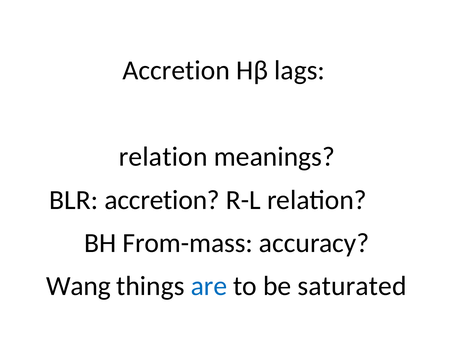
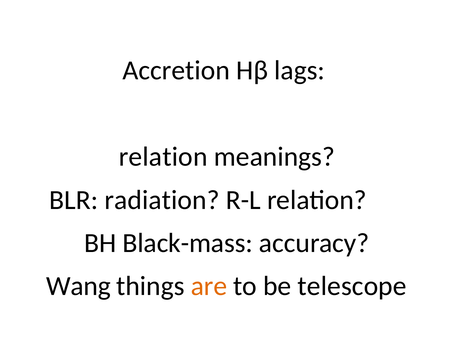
BLR accretion: accretion -> radiation (162, 200)
From-mass: From-mass -> Black-mass (188, 243)
are colour: blue -> orange (209, 286)
saturated: saturated -> telescope (352, 286)
